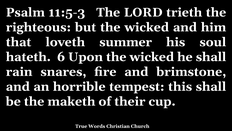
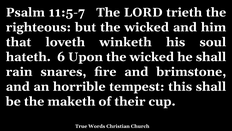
11:5-3: 11:5-3 -> 11:5-7 (67, 12)
summer: summer -> winketh (125, 42)
